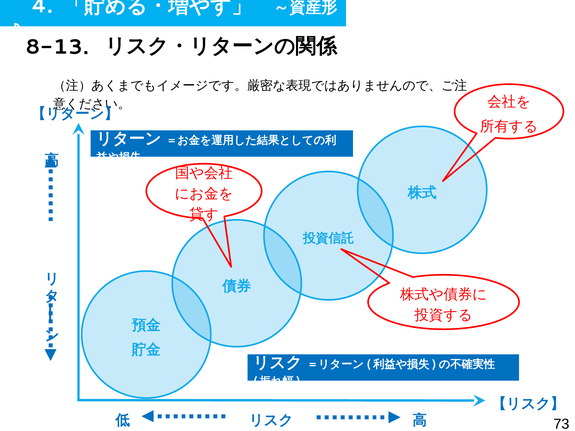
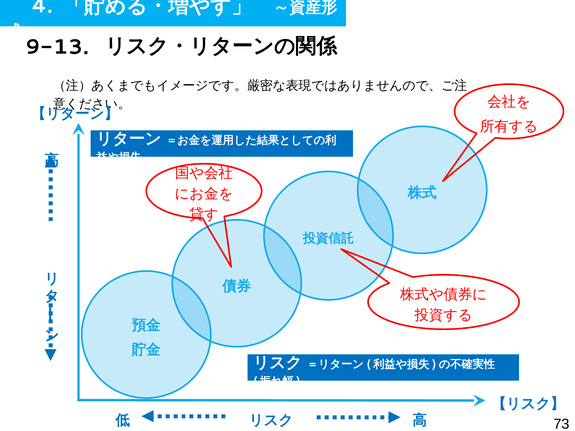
8-13: 8-13 -> 9-13 (57, 47)
